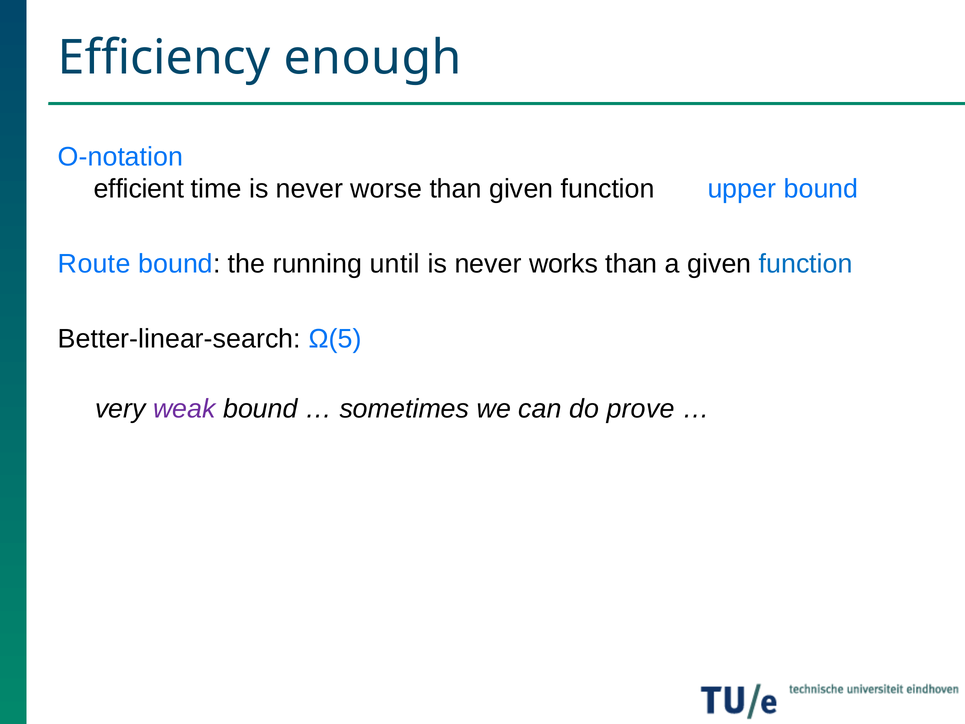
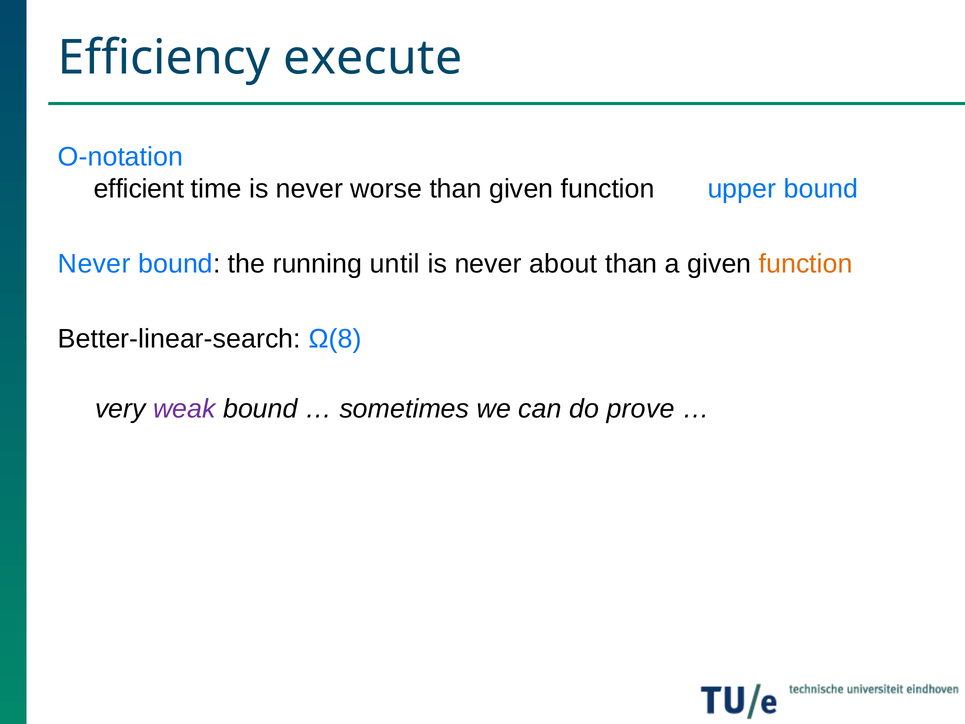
enough: enough -> execute (373, 58)
Route: Route -> Never (94, 264)
works: works -> about (563, 264)
function colour: blue -> orange (806, 264)
Ω(5: Ω(5 -> Ω(8 (335, 339)
